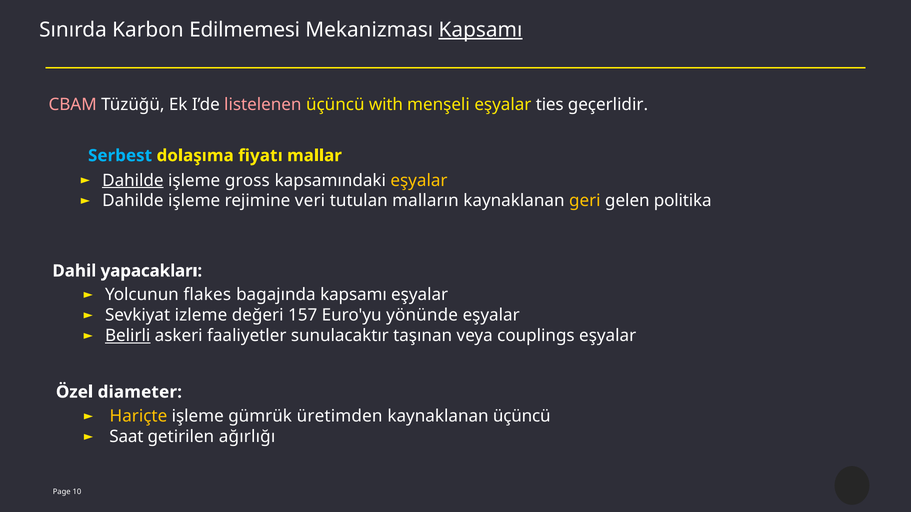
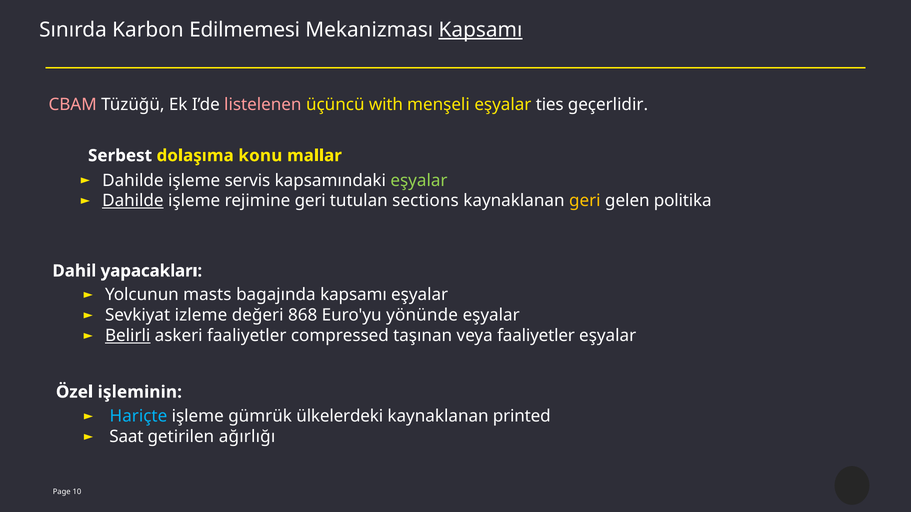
Serbest colour: light blue -> white (120, 156)
fiyatı: fiyatı -> konu (260, 156)
Dahilde underline: present -> none (133, 180)
gross: gross -> servis (247, 180)
eşyalar colour: yellow -> light green (419, 180)
Dahilde underline: none -> present (133, 201)
rejimine veri: veri -> geri (310, 201)
malların: malların -> sections (425, 201)
flakes: flakes -> masts (207, 295)
157: 157 -> 868 (303, 315)
sunulacaktır: sunulacaktır -> compressed (340, 336)
veya couplings: couplings -> faaliyetler (536, 336)
diameter: diameter -> işleminin (140, 392)
Hariçte colour: yellow -> light blue (138, 416)
üretimden: üretimden -> ülkelerdeki (340, 416)
kaynaklanan üçüncü: üçüncü -> printed (522, 416)
